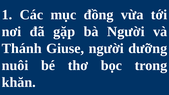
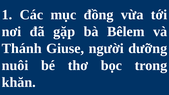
bà Người: Người -> Bêlem (126, 32)
